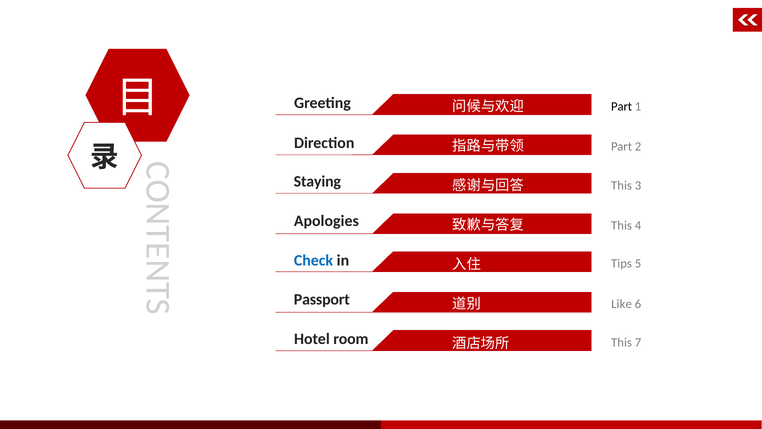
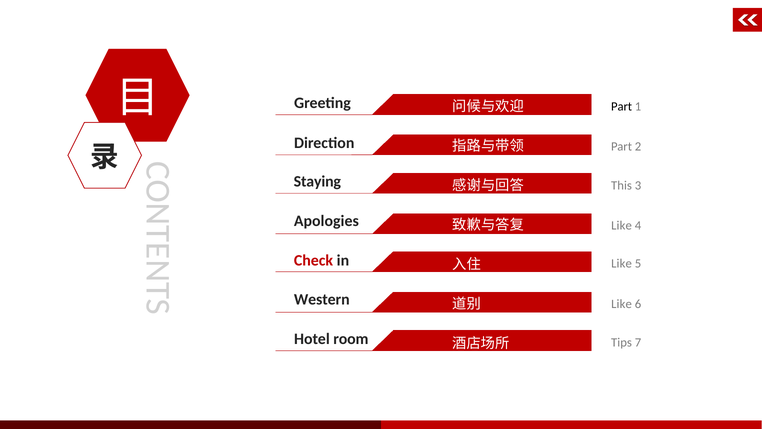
This: This -> Like (621, 225)
Check colour: blue -> red (314, 260)
Tips: Tips -> Like (621, 263)
Passport: Passport -> Western (322, 299)
This: This -> Tips (622, 342)
